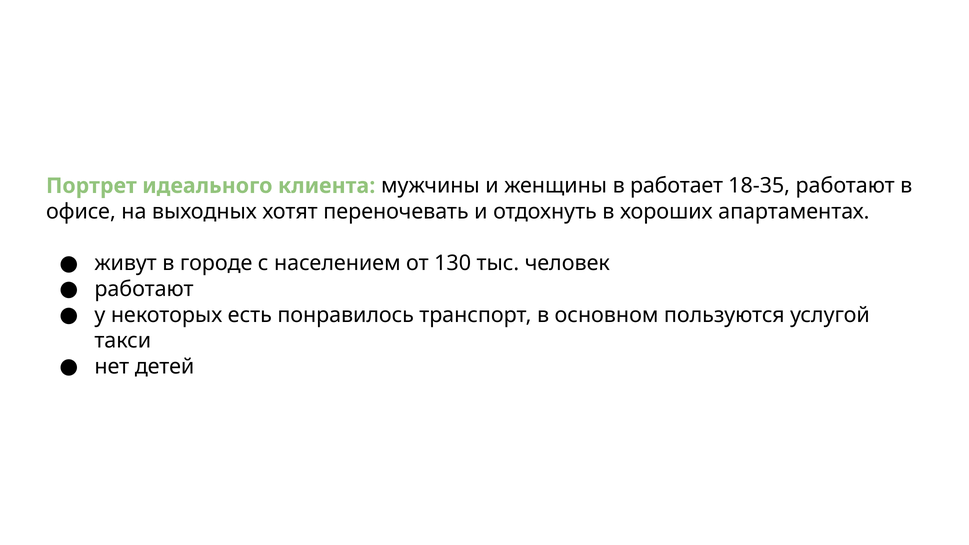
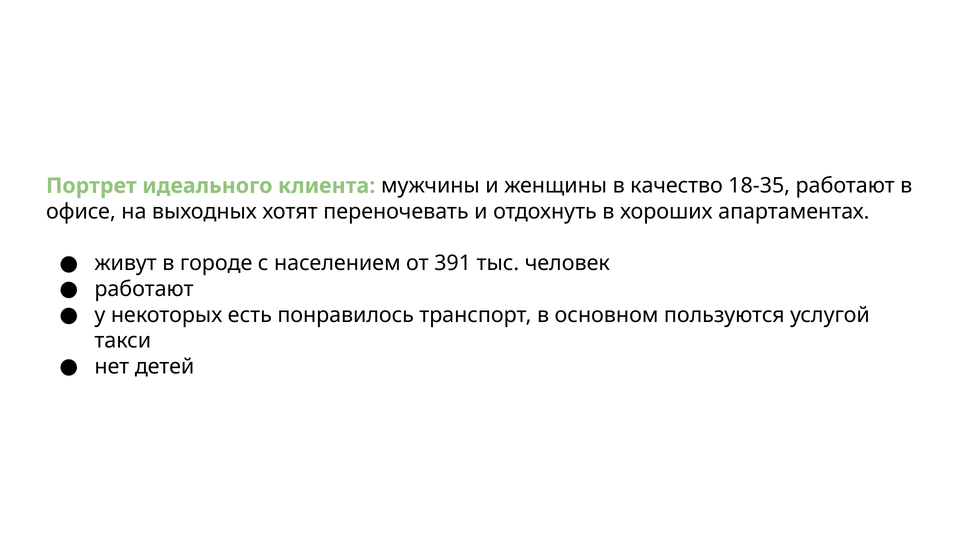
работает: работает -> качество (677, 186)
130: 130 -> 391 (453, 263)
